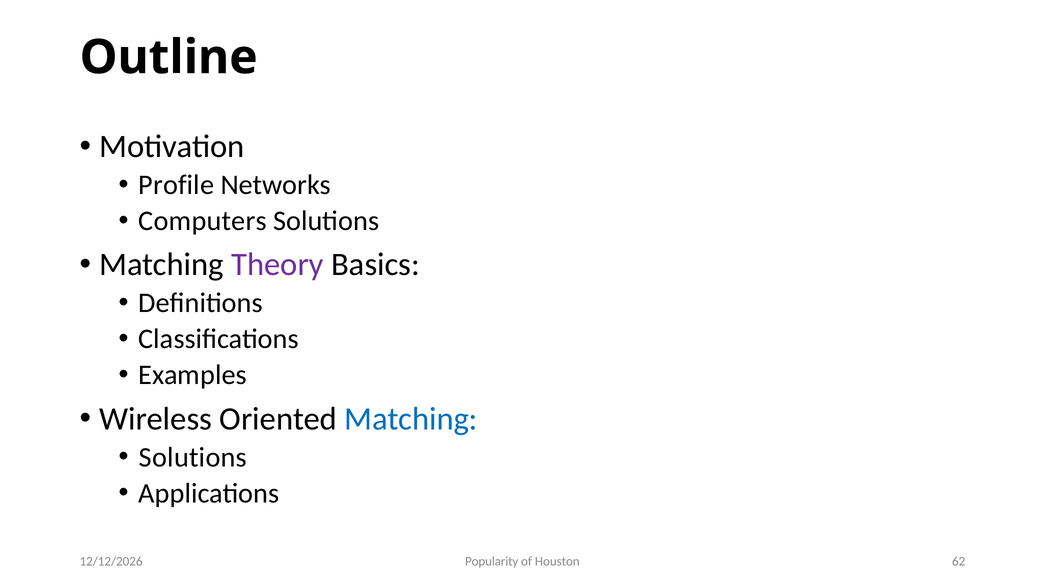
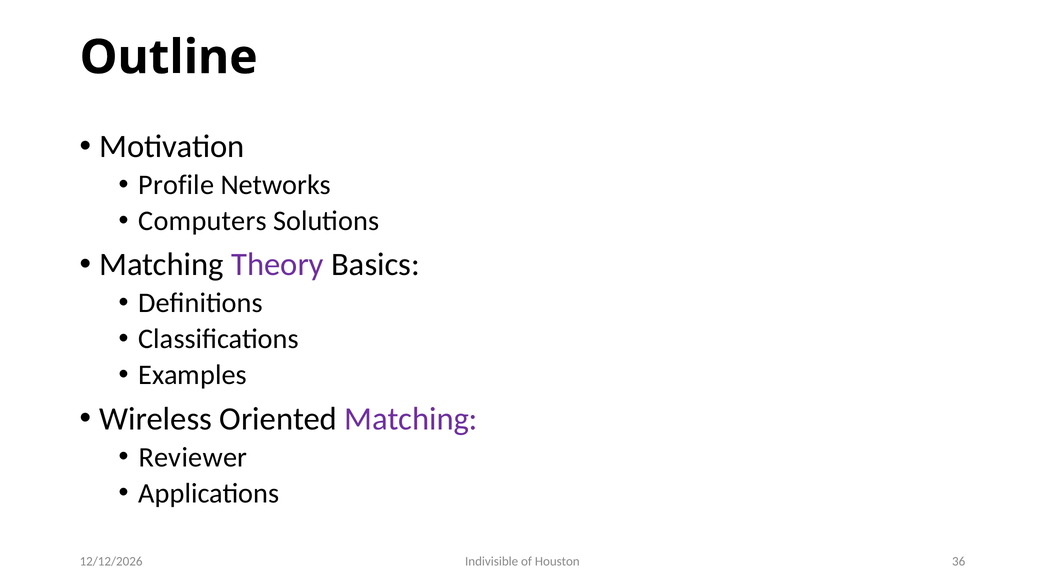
Matching colour: blue -> purple (411, 419)
Solutions: Solutions -> Reviewer (193, 457)
Popularity: Popularity -> Indivisible (492, 561)
62: 62 -> 36 (959, 561)
